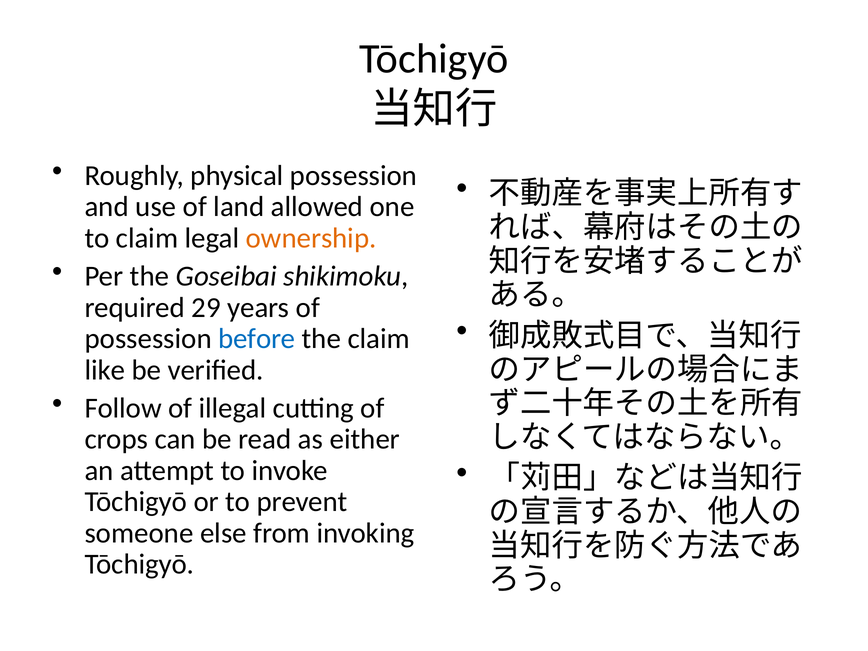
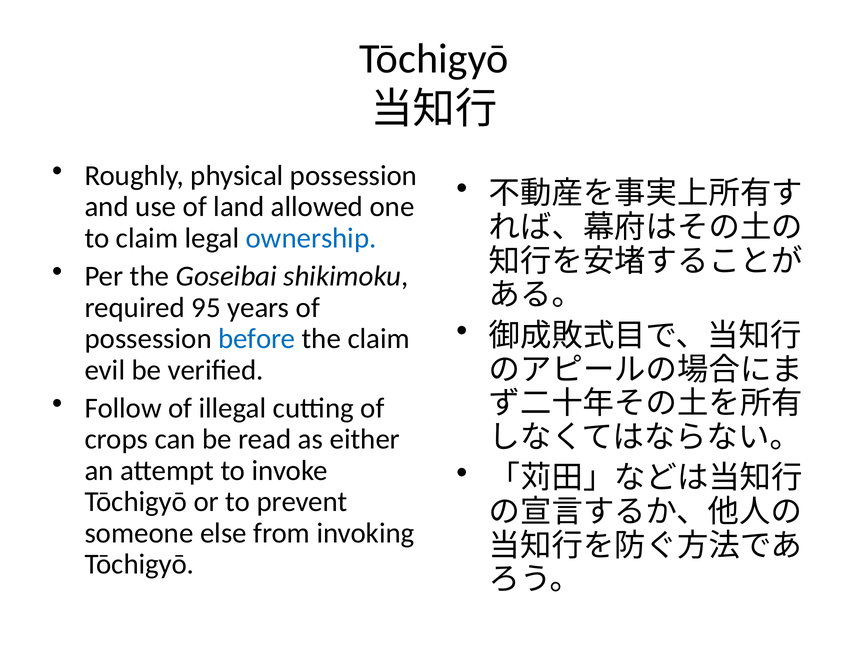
ownership colour: orange -> blue (311, 238)
29: 29 -> 95 (206, 308)
like: like -> evil (105, 370)
